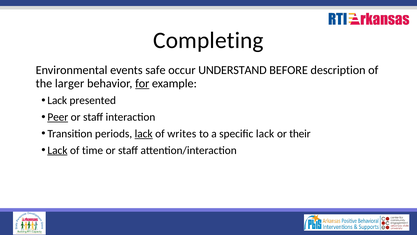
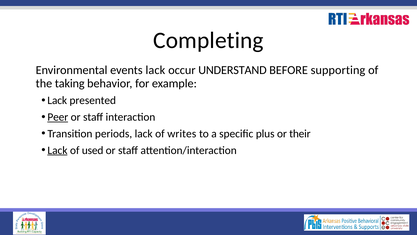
events safe: safe -> lack (155, 70)
description: description -> supporting (338, 70)
larger: larger -> taking (70, 83)
for underline: present -> none (142, 83)
lack underline: present -> none (144, 133)
specific lack: lack -> plus (265, 133)
time: time -> used (93, 150)
